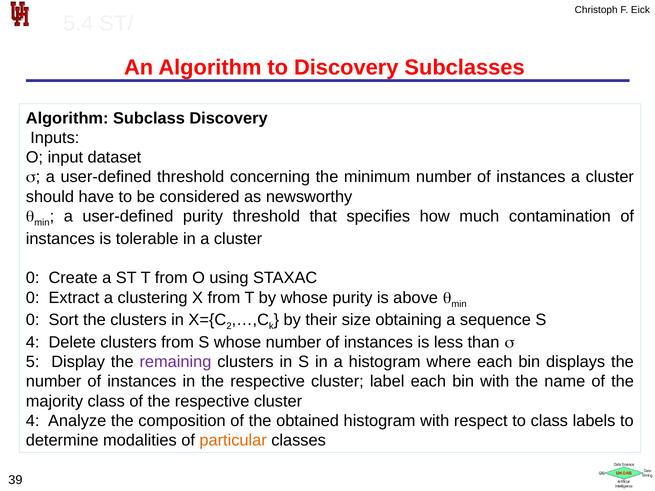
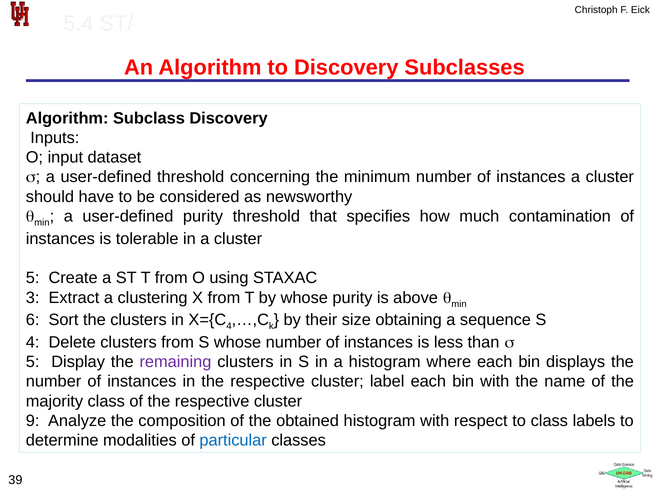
0: 0 -> 5 (33, 278)
0: 0 -> 3 (33, 298)
0: 0 -> 6 (33, 320)
2: 2 -> 4 (229, 326)
4: 4 -> 9 (33, 421)
particular colour: orange -> blue (233, 441)
